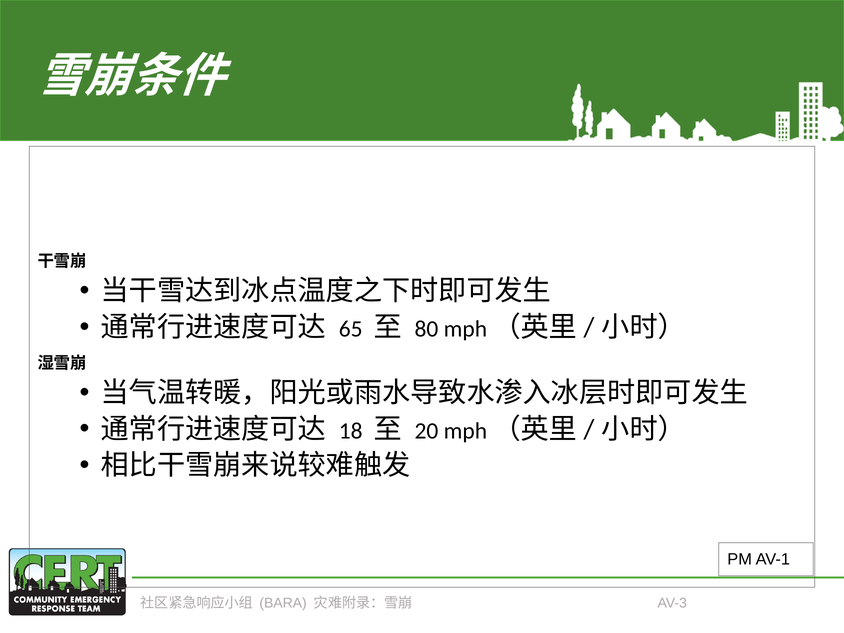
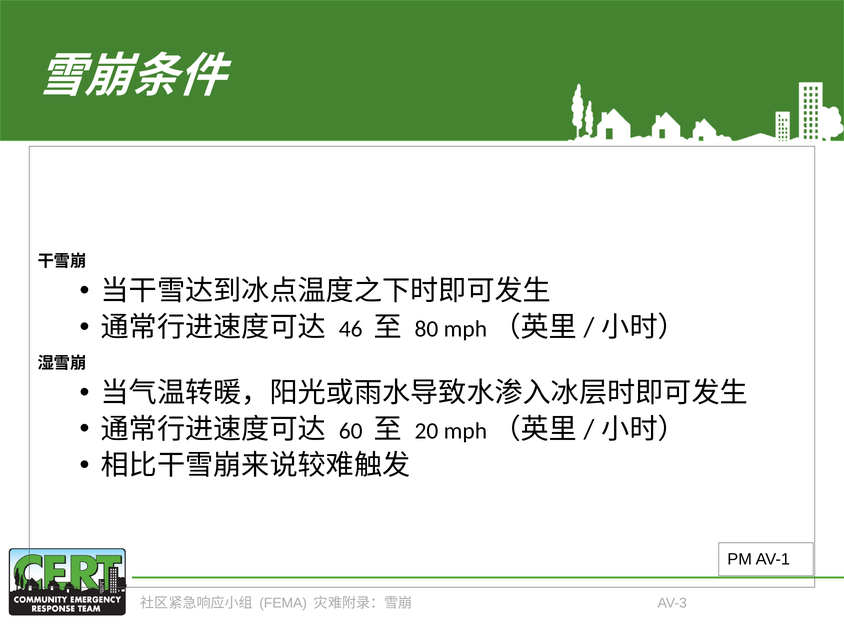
65: 65 -> 46 (351, 329)
18: 18 -> 60 (351, 431)
BARA: BARA -> FEMA (283, 603)
